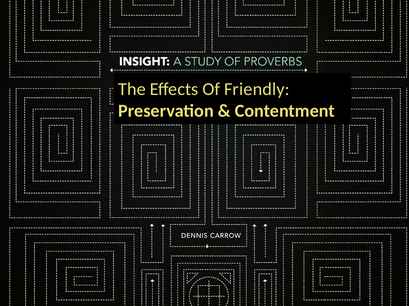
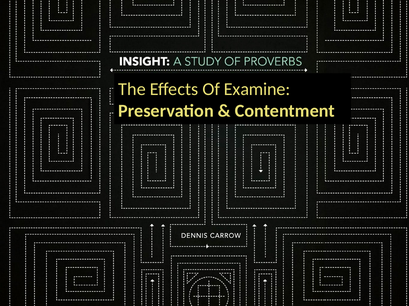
Friendly: Friendly -> Examine (257, 89)
